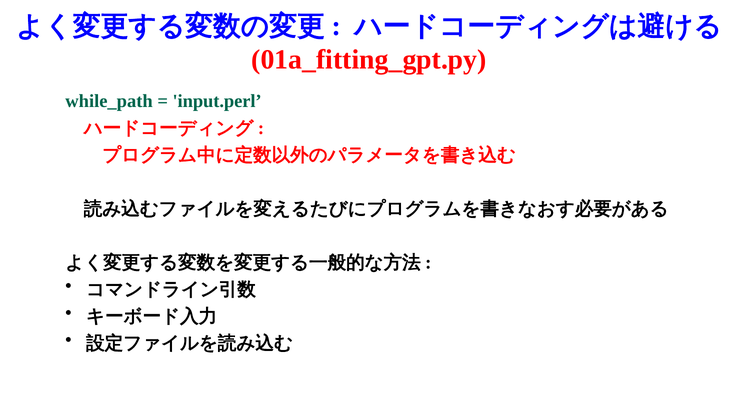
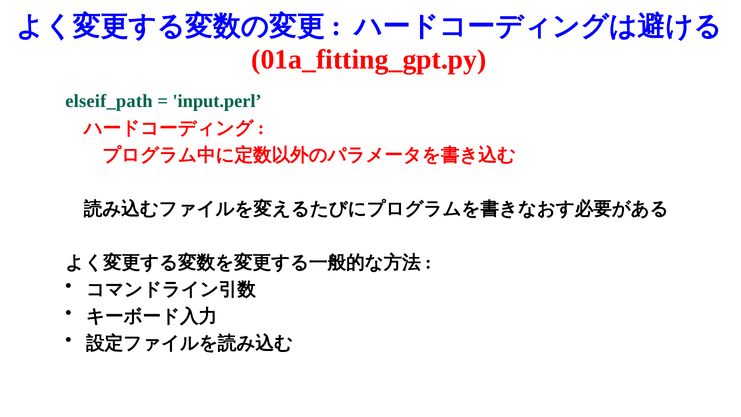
while_path: while_path -> elseif_path (109, 101)
